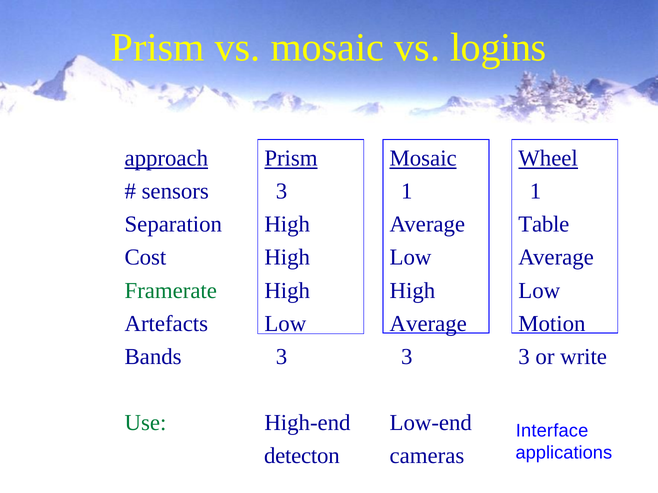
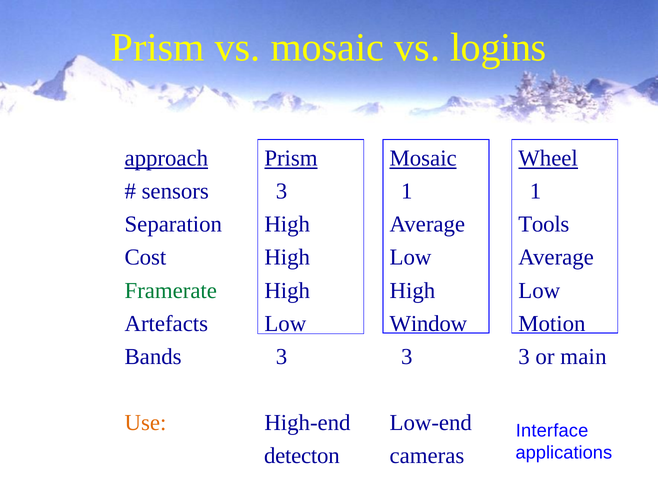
Table: Table -> Tools (544, 225)
Average: Average -> Window (428, 324)
write: write -> main (583, 357)
Use colour: green -> orange (145, 423)
